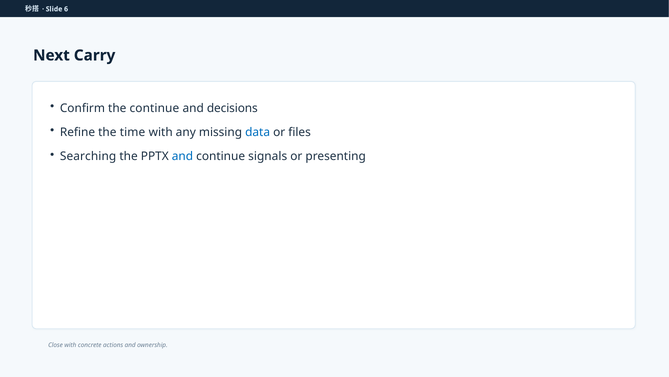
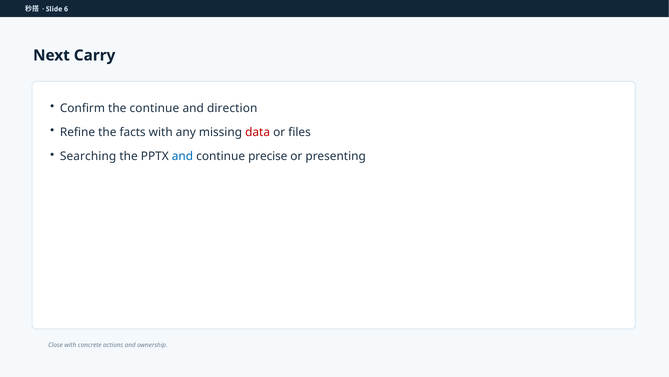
decisions: decisions -> direction (232, 108)
time: time -> facts (133, 132)
data colour: blue -> red (258, 132)
signals: signals -> precise (268, 156)
